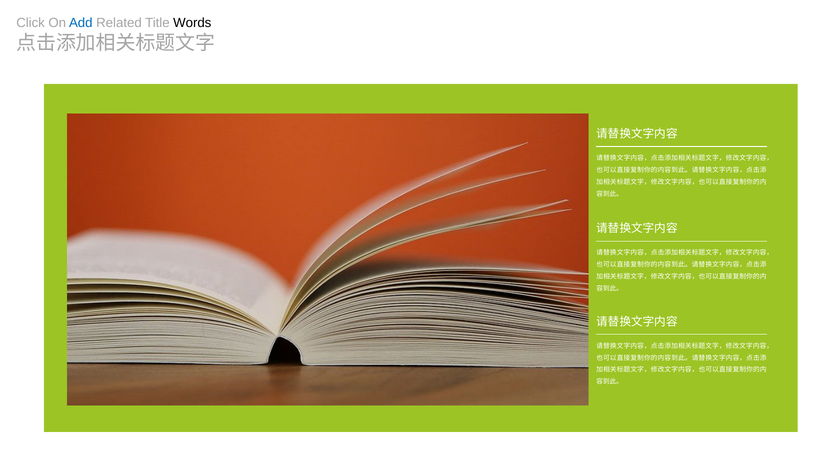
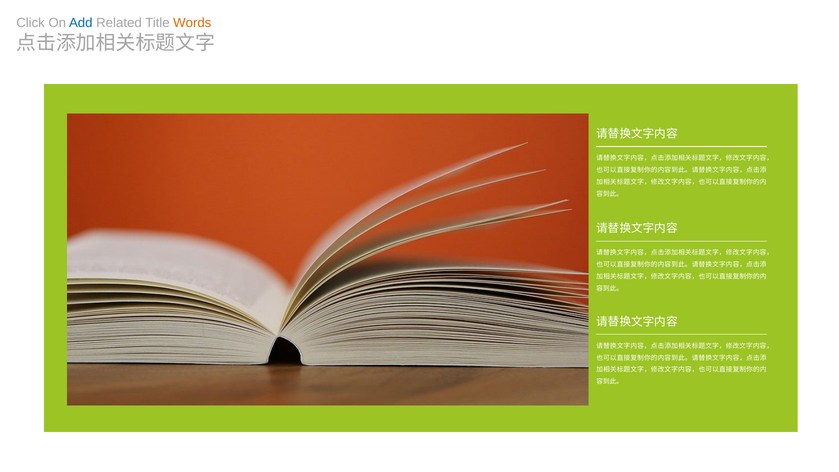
Words colour: black -> orange (192, 23)
